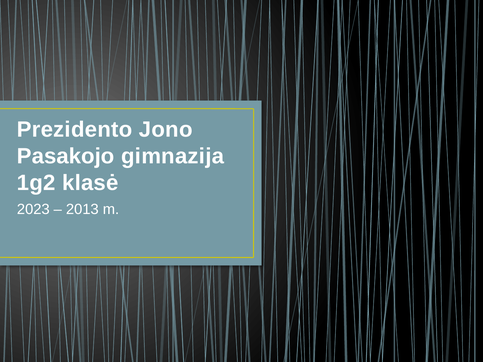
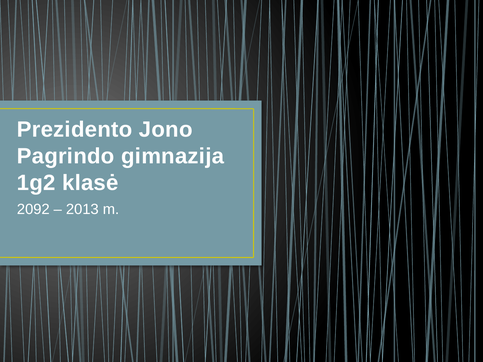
Pasakojo: Pasakojo -> Pagrindo (66, 156)
2023: 2023 -> 2092 (33, 210)
